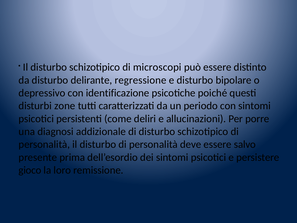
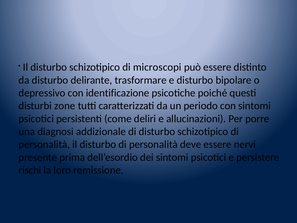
regressione: regressione -> trasformare (141, 80)
salvo: salvo -> nervi (245, 144)
gioco: gioco -> rischi (30, 170)
